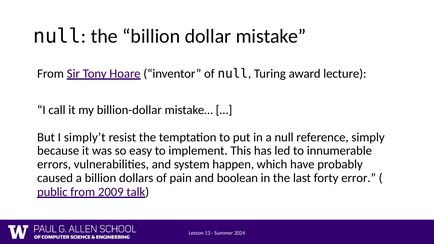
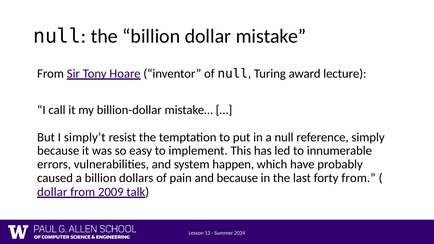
and boolean: boolean -> because (237, 178)
forty error: error -> from (359, 178)
public: public -> dollar (52, 192)
